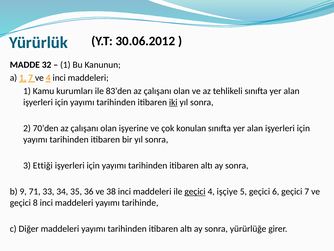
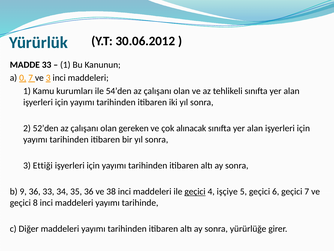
MADDE 32: 32 -> 33 (47, 65)
a 1: 1 -> 0 (23, 78)
ve 4: 4 -> 3 (48, 78)
83’den: 83’den -> 54’den (119, 91)
iki underline: present -> none (173, 102)
70’den: 70’den -> 52’den (46, 128)
işyerine: işyerine -> gereken (134, 128)
konulan: konulan -> alınacak (191, 128)
9 71: 71 -> 36 (35, 191)
